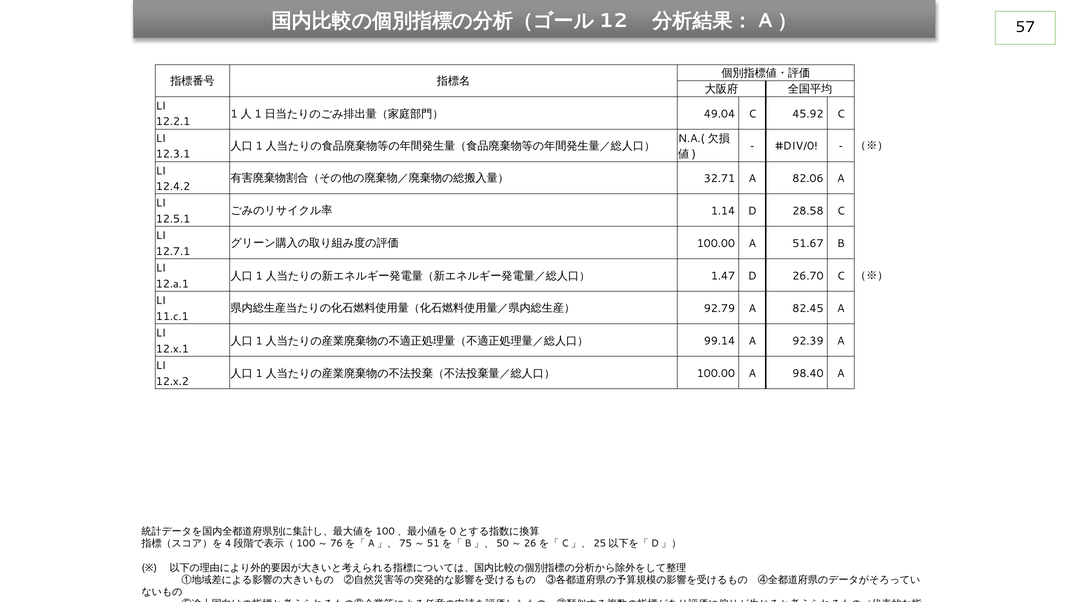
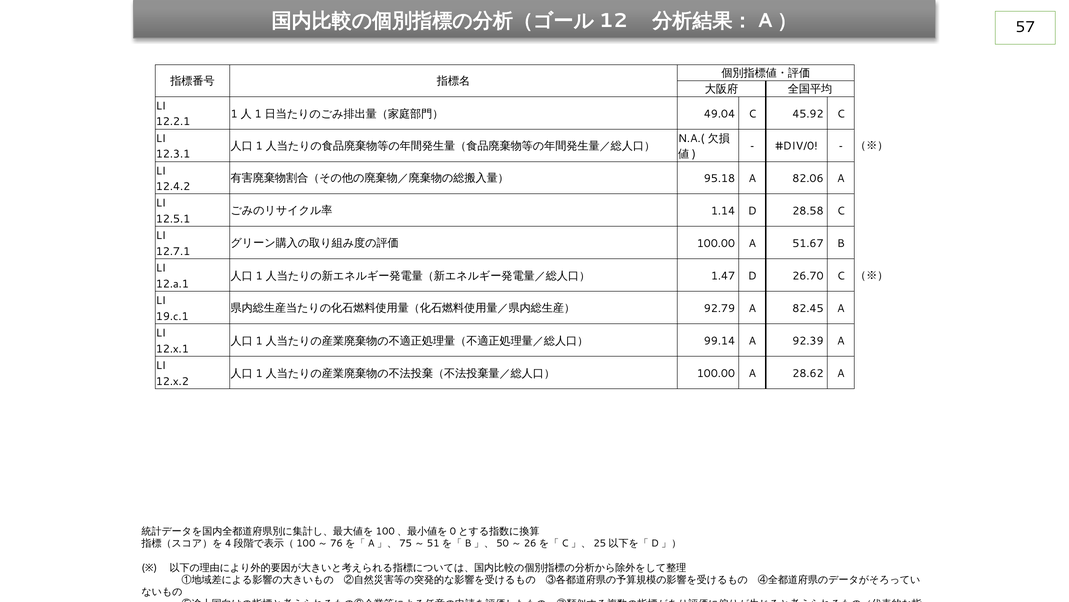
32.71: 32.71 -> 95.18 (719, 179)
11.c.1: 11.c.1 -> 19.c.1 (172, 316)
98.40: 98.40 -> 28.62 (808, 373)
